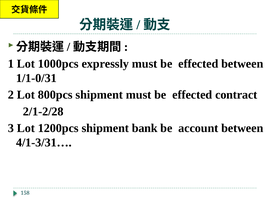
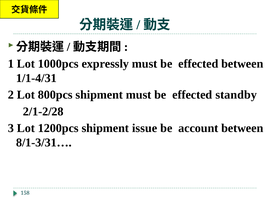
1/1-0/31: 1/1-0/31 -> 1/1-4/31 (36, 78)
contract: contract -> standby (236, 95)
bank: bank -> issue (145, 128)
4/1-3/31…: 4/1-3/31… -> 8/1-3/31… (44, 142)
